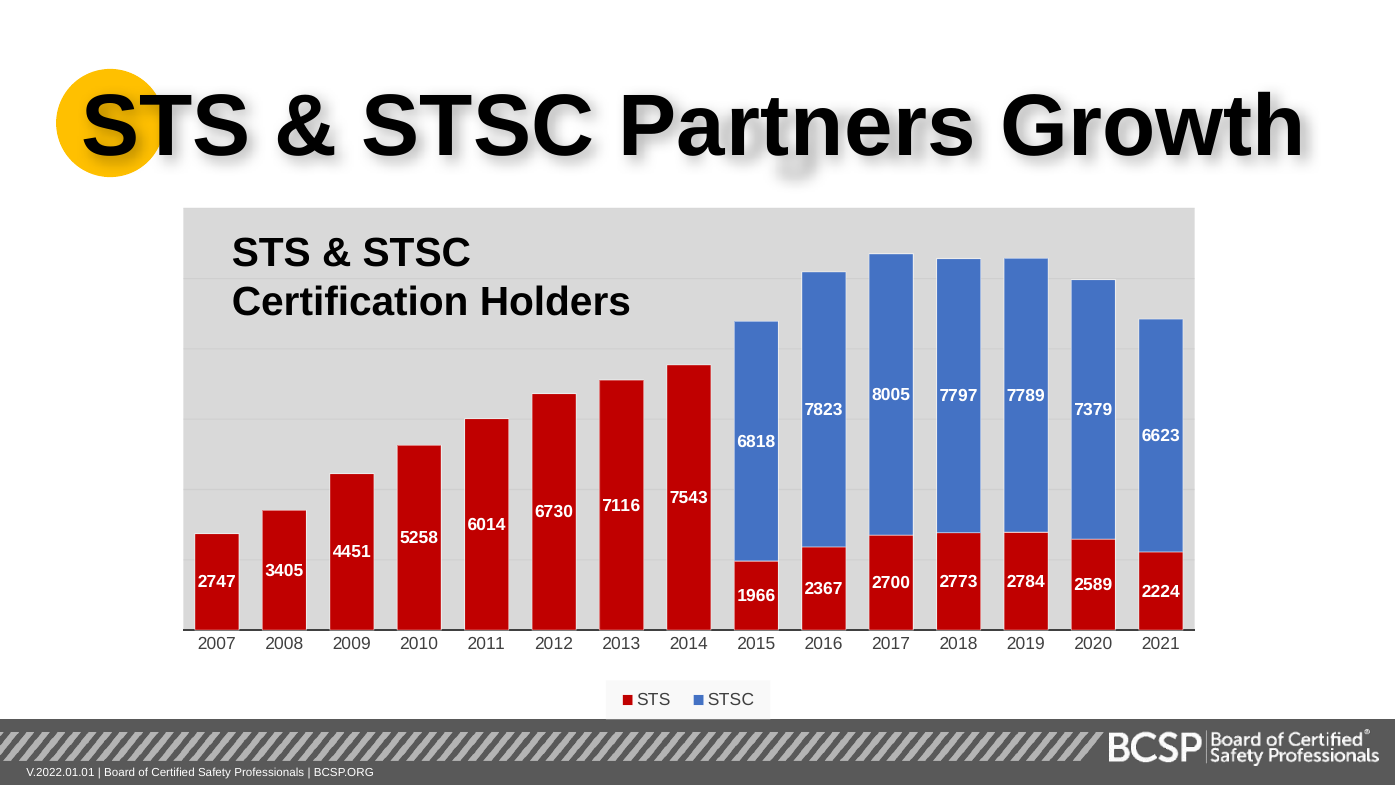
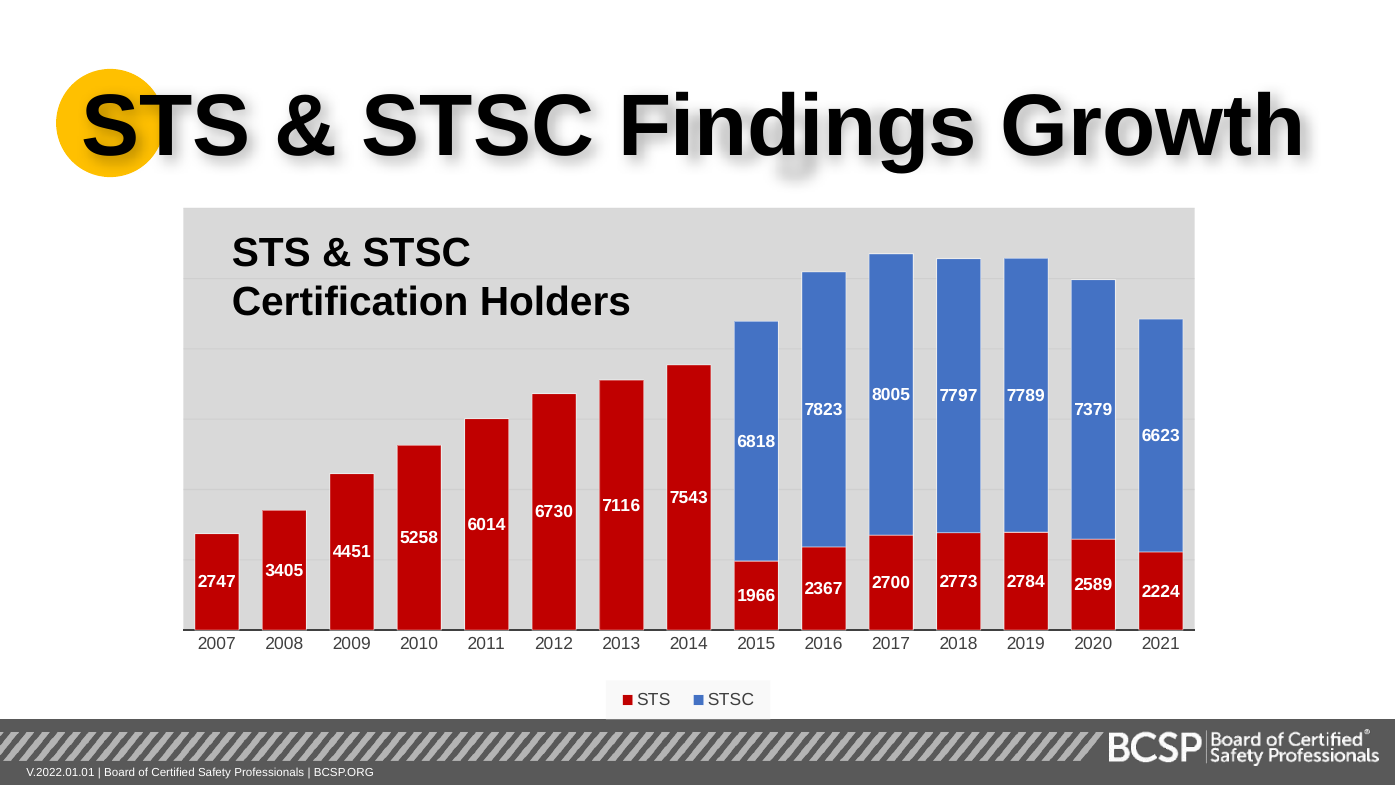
Partners: Partners -> Findings (798, 127)
